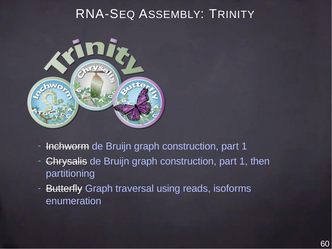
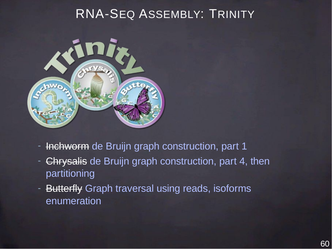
1: 1 -> 4 (244, 161)
